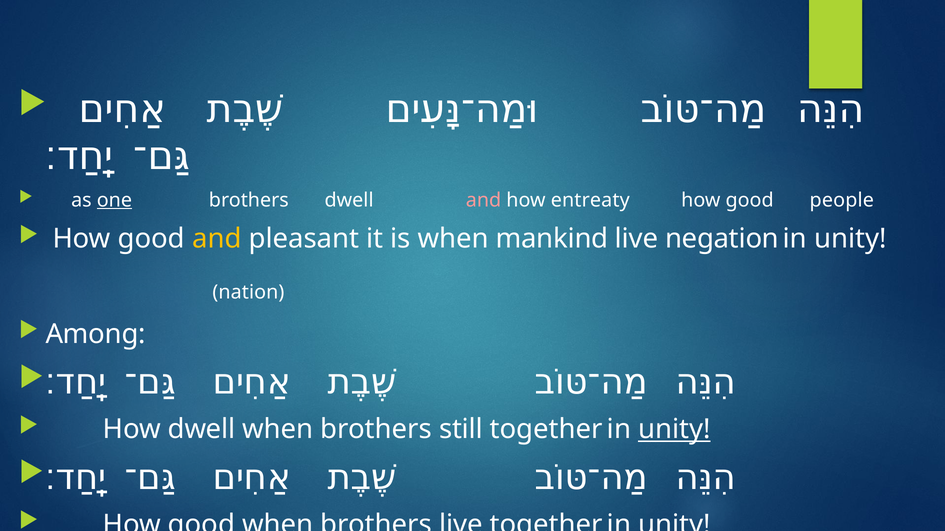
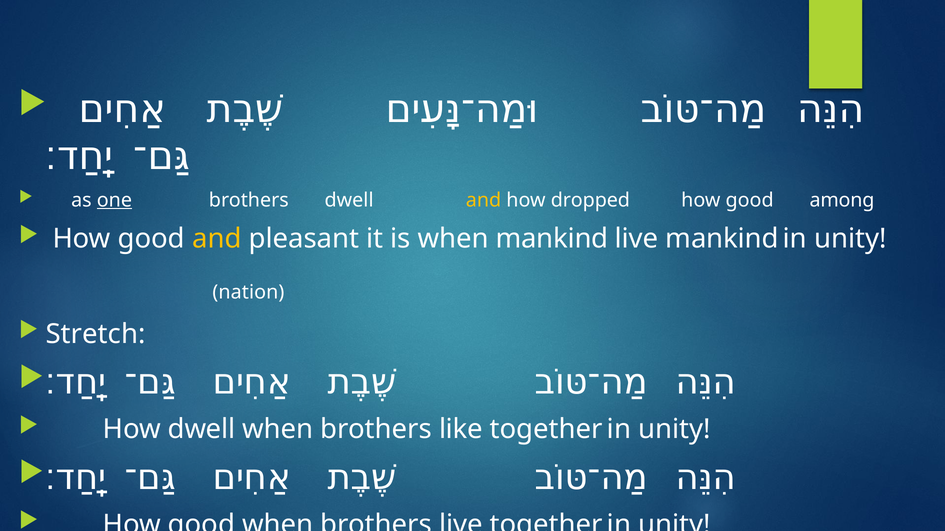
and colour: pink -> yellow (484, 200)
entreaty: entreaty -> dropped (590, 200)
people: people -> among (842, 200)
live negation: negation -> mankind (722, 239)
Among: Among -> Stretch (95, 334)
still: still -> like (461, 430)
unity underline: present -> none (674, 430)
